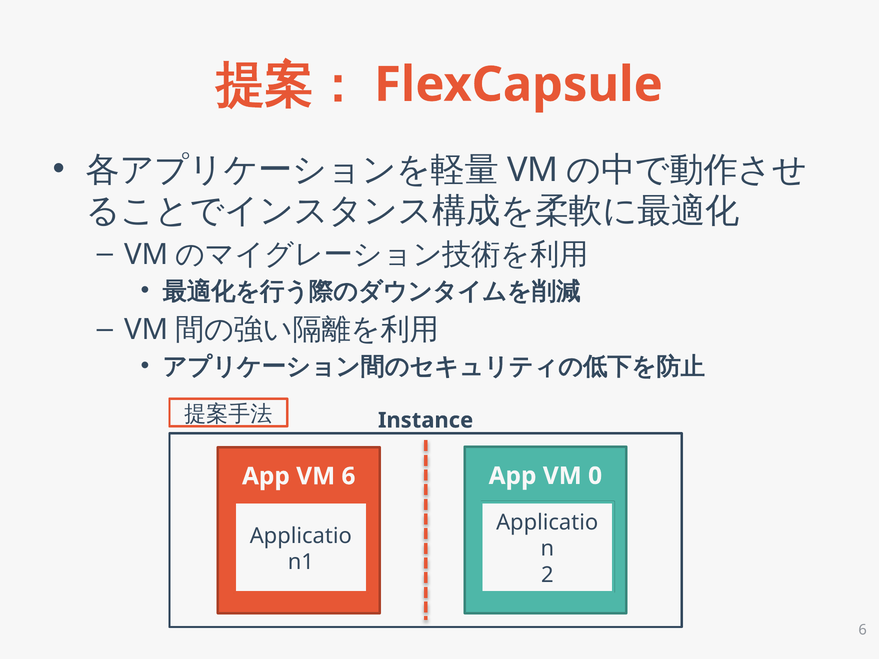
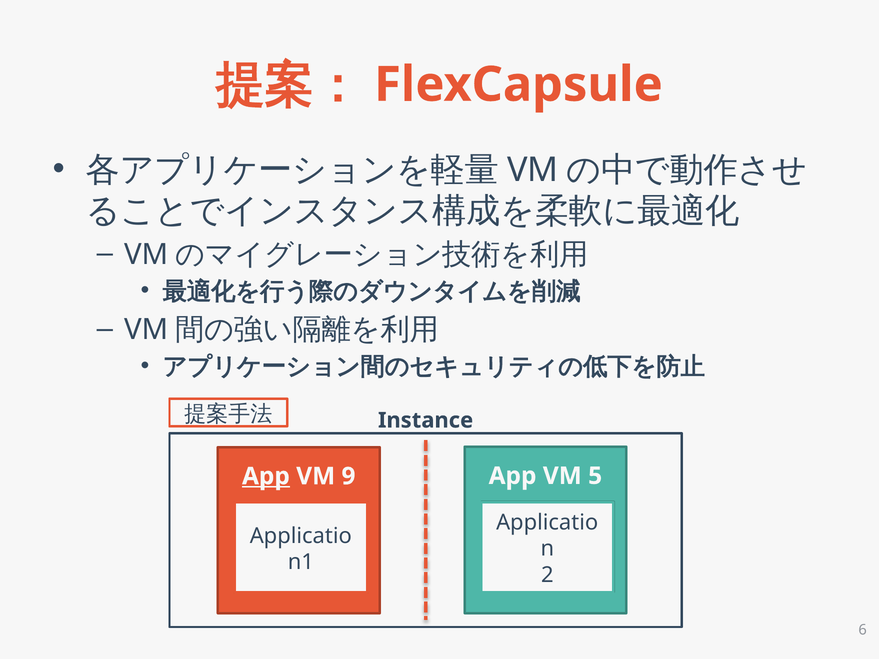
App underline: none -> present (266, 476)
VM 6: 6 -> 9 (348, 476)
0: 0 -> 5 (595, 476)
